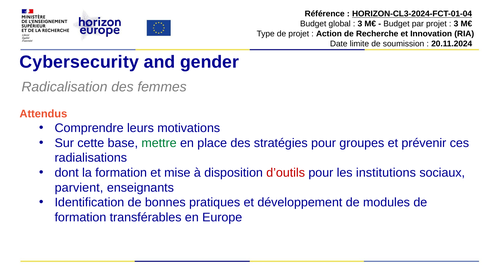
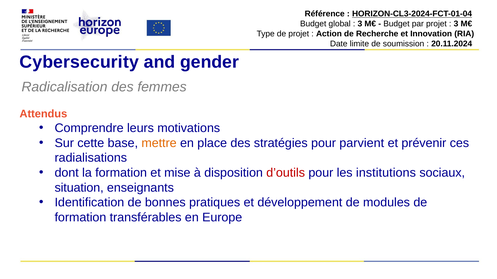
mettre colour: green -> orange (159, 143)
groupes: groupes -> parvient (362, 143)
parvient: parvient -> situation (79, 188)
